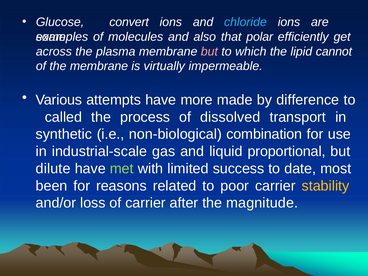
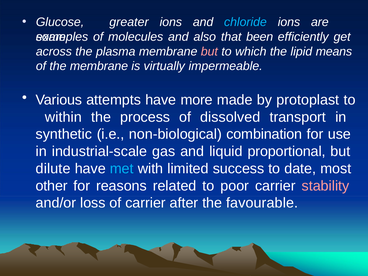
convert: convert -> greater (129, 22)
polar: polar -> been (260, 37)
cannot: cannot -> means (334, 51)
difference: difference -> protoplast (308, 100)
called: called -> within (63, 117)
met colour: light green -> light blue (122, 169)
been: been -> other (52, 186)
stability colour: yellow -> pink (325, 186)
magnitude: magnitude -> favourable (262, 203)
